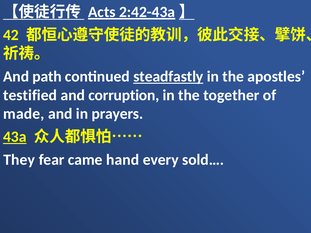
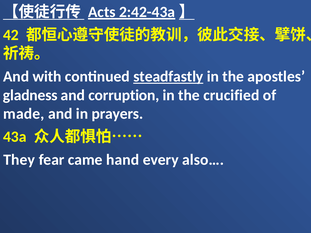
path: path -> with (47, 77)
testified: testified -> gladness (30, 95)
together: together -> crucified (231, 95)
43a underline: present -> none (15, 137)
sold…: sold… -> also… (203, 160)
